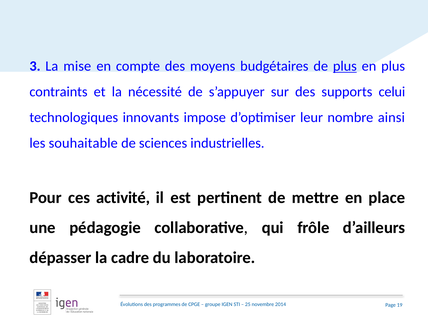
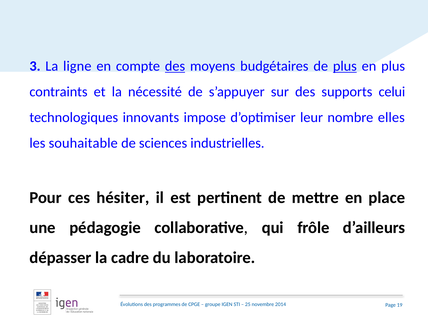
mise: mise -> ligne (77, 66)
des underline: none -> present (175, 66)
ainsi: ainsi -> elles (391, 118)
activité: activité -> hésiter (123, 198)
